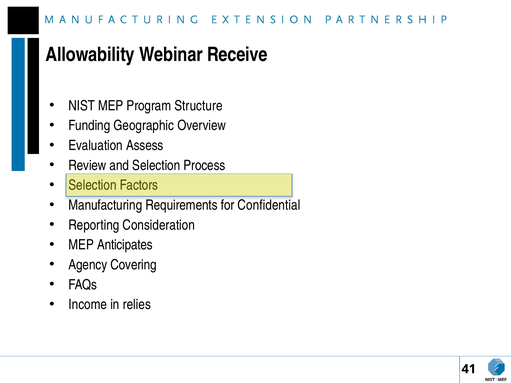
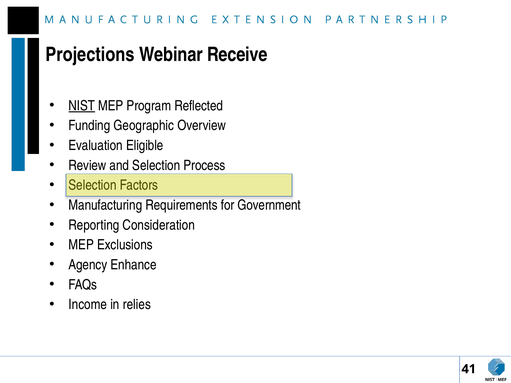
Allowability: Allowability -> Projections (90, 55)
NIST underline: none -> present (82, 106)
Structure: Structure -> Reflected (199, 106)
Assess: Assess -> Eligible (145, 146)
Confidential: Confidential -> Government (269, 205)
Anticipates: Anticipates -> Exclusions (125, 245)
Covering: Covering -> Enhance (134, 265)
